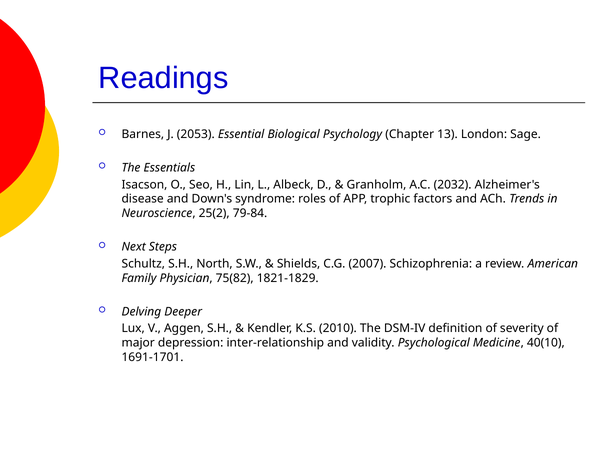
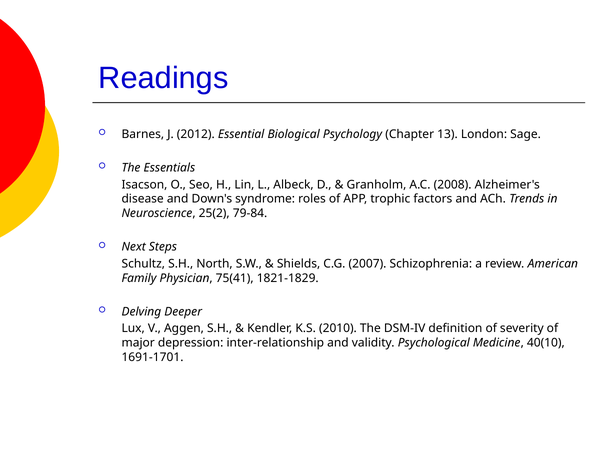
2053: 2053 -> 2012 (196, 134)
2032: 2032 -> 2008 (453, 185)
75(82: 75(82 -> 75(41 (235, 278)
